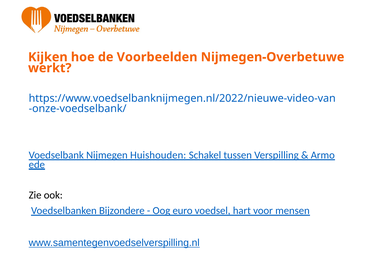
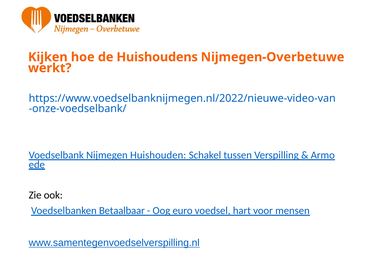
Voorbeelden: Voorbeelden -> Huishoudens (157, 57)
Bijzondere: Bijzondere -> Betaalbaar (122, 211)
